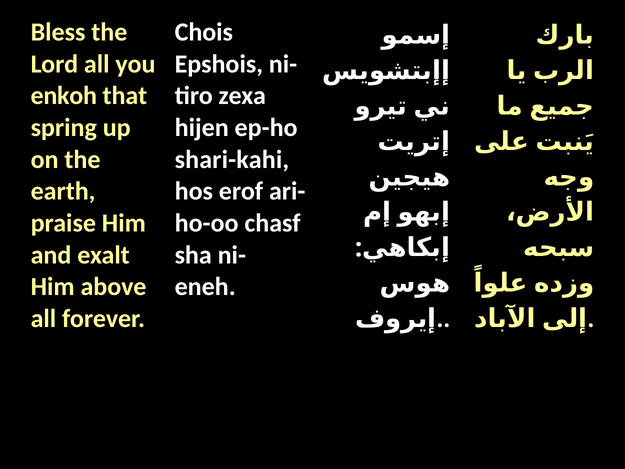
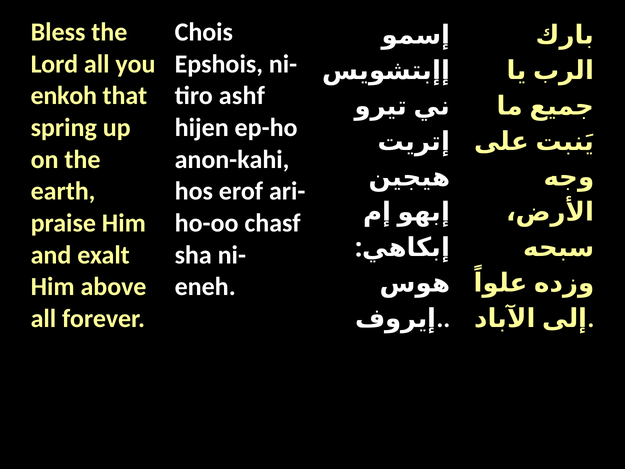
zexa: zexa -> ashf (242, 96)
shari-kahi: shari-kahi -> anon-kahi (232, 159)
